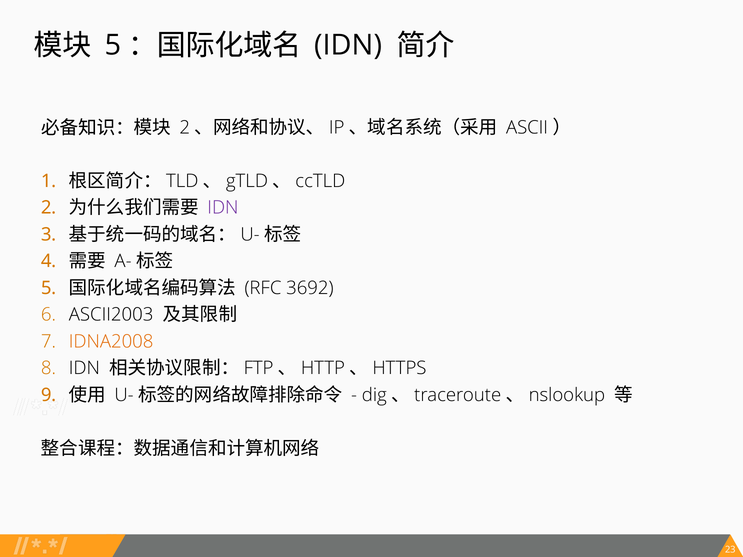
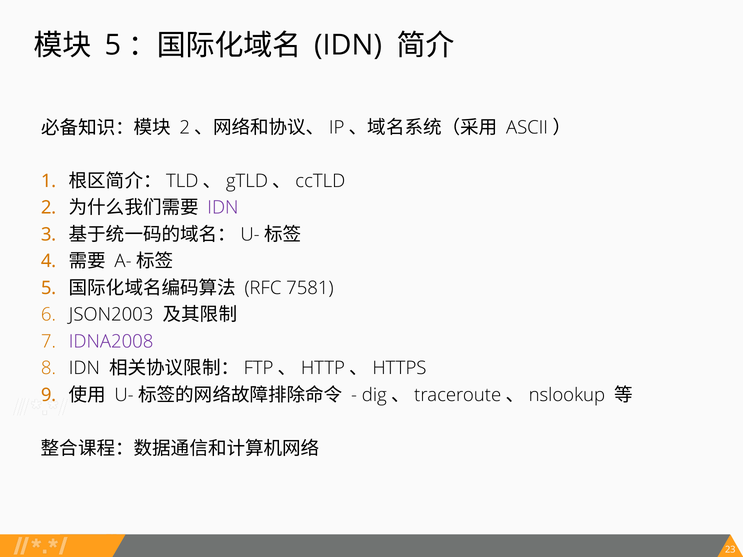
3692: 3692 -> 7581 (310, 288)
ASCII2003: ASCII2003 -> JSON2003 (111, 315)
IDNA2008 colour: orange -> purple (111, 342)
